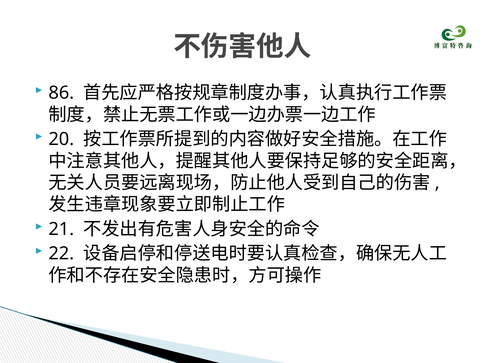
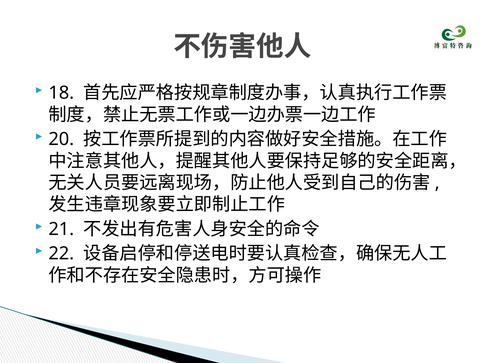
86: 86 -> 18 (61, 93)
